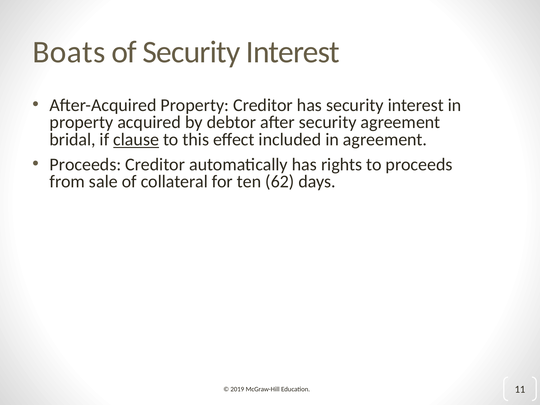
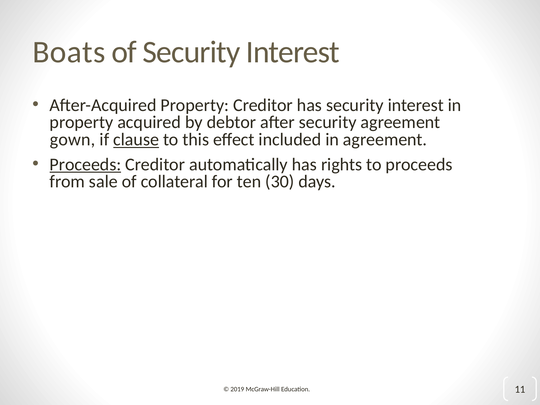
bridal: bridal -> gown (72, 140)
Proceeds underline: none -> present (85, 164)
62: 62 -> 30 (280, 182)
